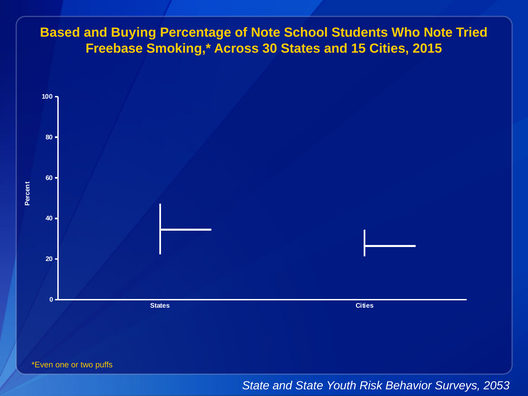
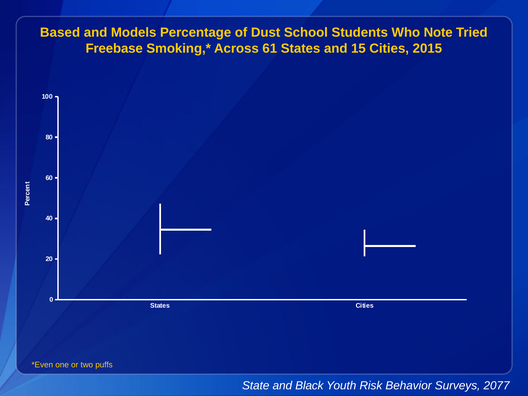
Buying: Buying -> Models (134, 33)
of Note: Note -> Dust (266, 33)
30: 30 -> 61 (270, 48)
and State: State -> Black (309, 386)
2053: 2053 -> 2077 (497, 386)
